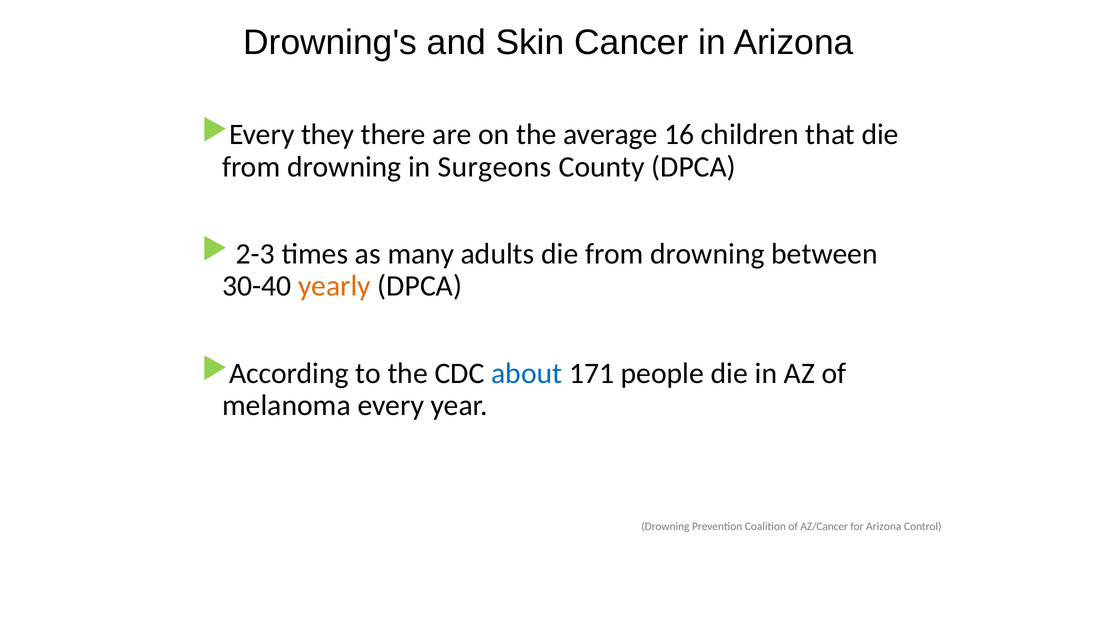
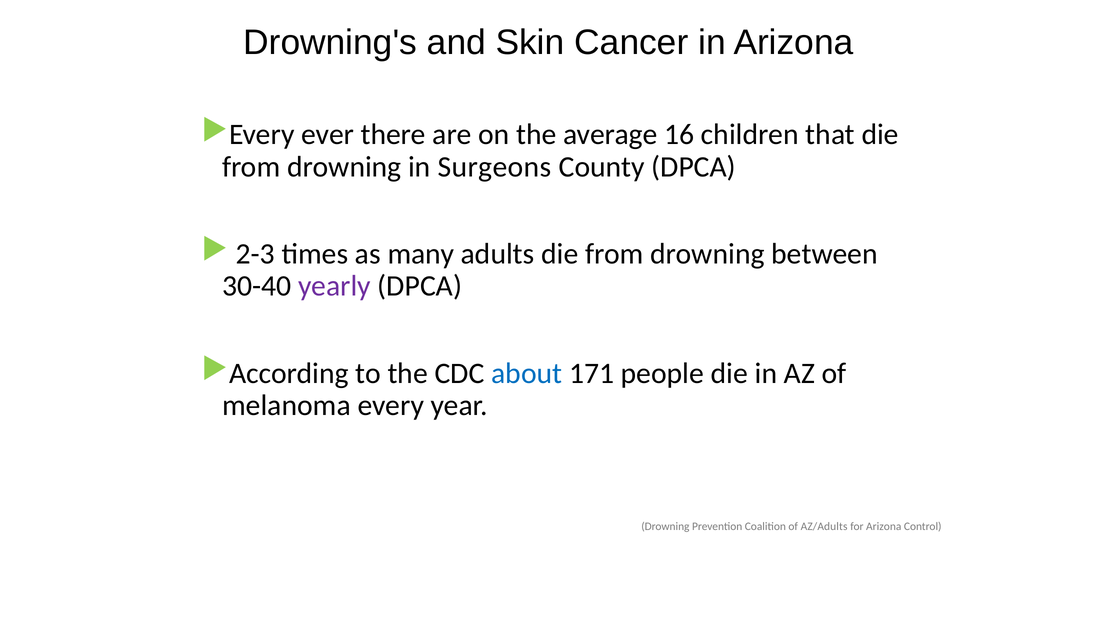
they: they -> ever (328, 135)
yearly colour: orange -> purple (334, 286)
AZ/Cancer: AZ/Cancer -> AZ/Adults (824, 526)
